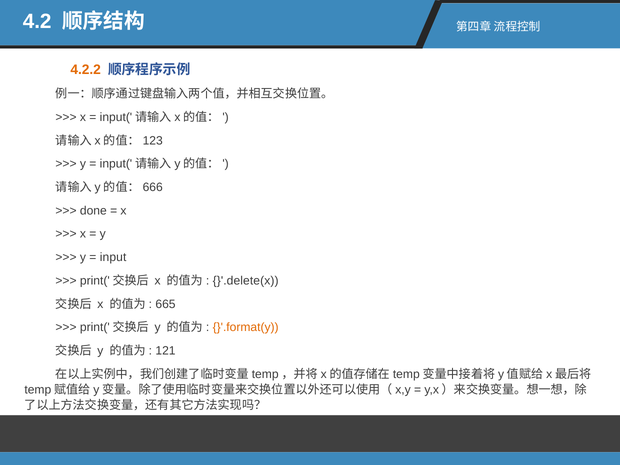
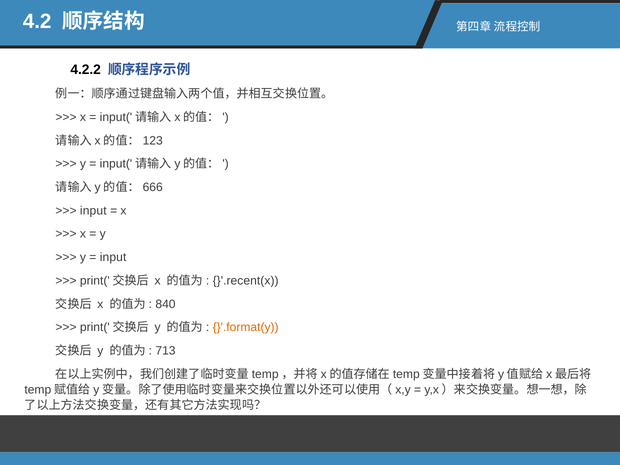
4.2.2 colour: orange -> black (86, 70)
done: done -> input (93, 211)
}'.delete(x: }'.delete(x -> }'.recent(x (246, 281)
665: 665 -> 840 (165, 304)
121: 121 -> 713 (165, 351)
